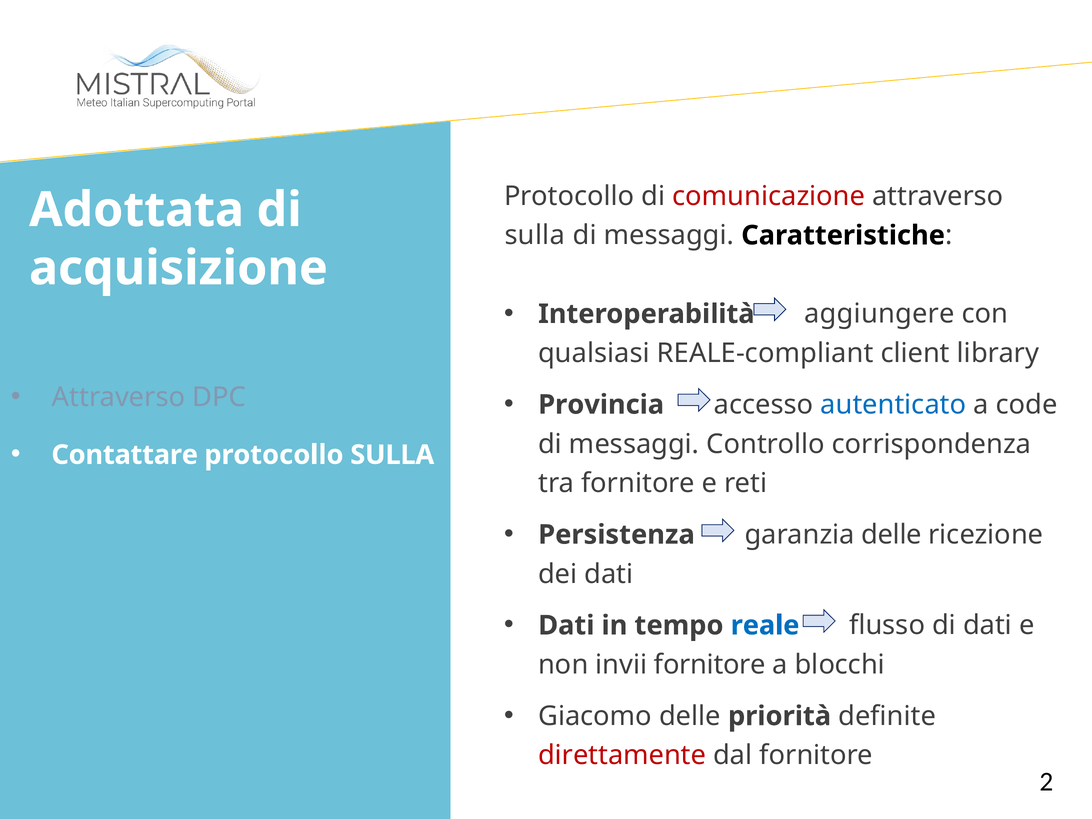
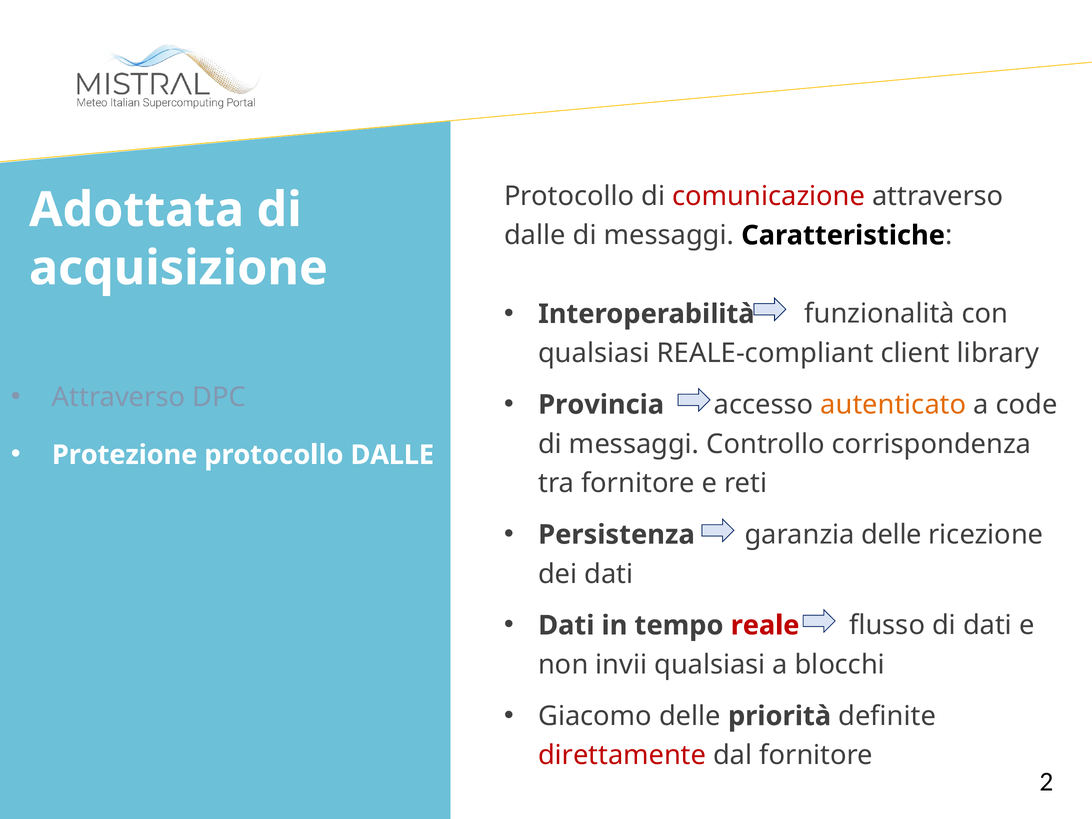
sulla: sulla -> dalle (535, 235)
aggiungere: aggiungere -> funzionalità (880, 314)
autenticato colour: blue -> orange (893, 405)
Contattare: Contattare -> Protezione (125, 455)
protocollo SULLA: SULLA -> DALLE (392, 455)
reale colour: blue -> red (765, 625)
invii fornitore: fornitore -> qualsiasi (710, 665)
